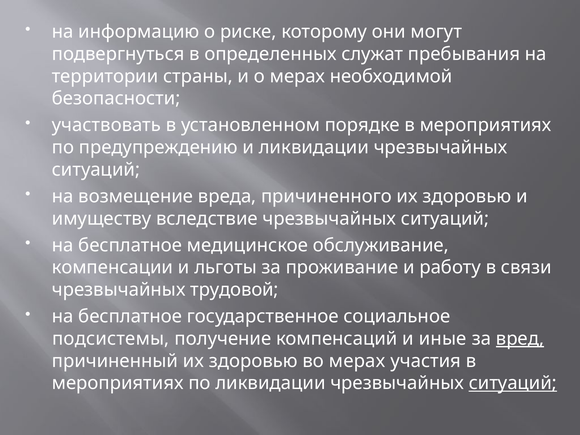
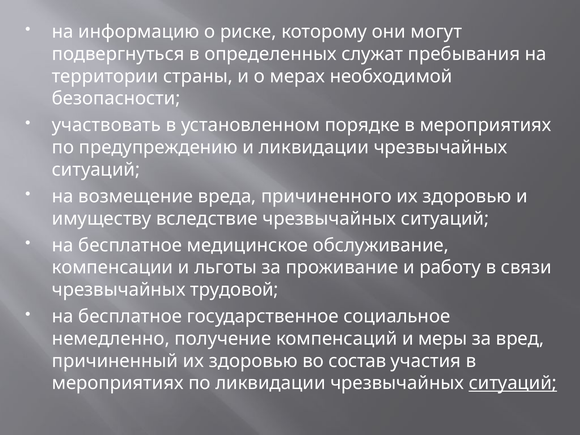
подсистемы: подсистемы -> немедленно (111, 339)
иные: иные -> меры (443, 339)
вред underline: present -> none (520, 339)
во мерах: мерах -> состав (357, 361)
